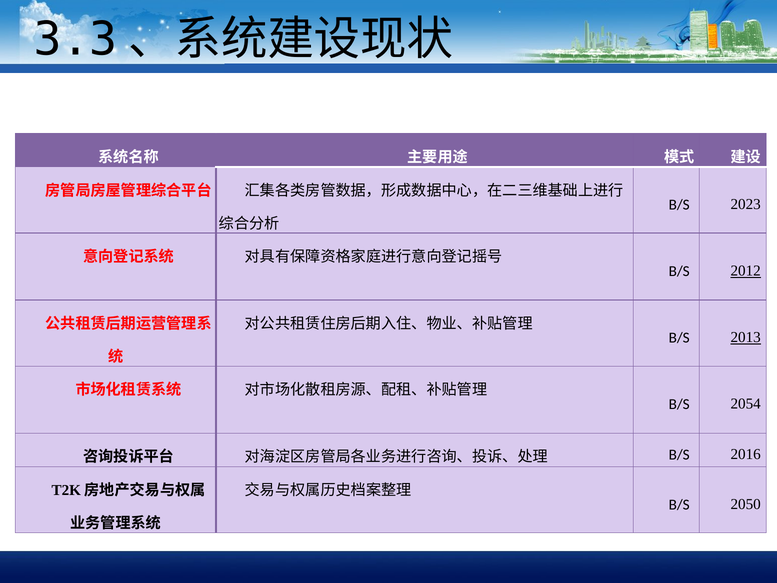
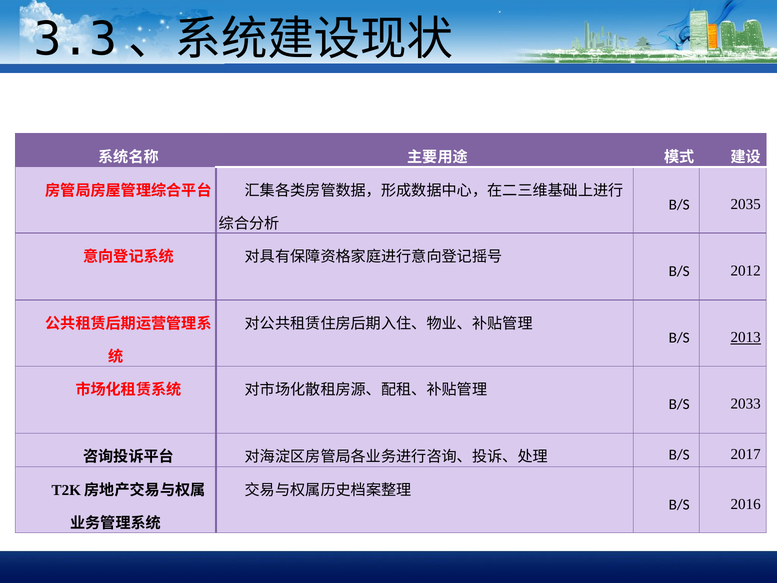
2023: 2023 -> 2035 (746, 204)
2012 underline: present -> none (746, 271)
2054: 2054 -> 2033 (746, 404)
2016: 2016 -> 2017 (746, 454)
2050: 2050 -> 2016 (746, 504)
